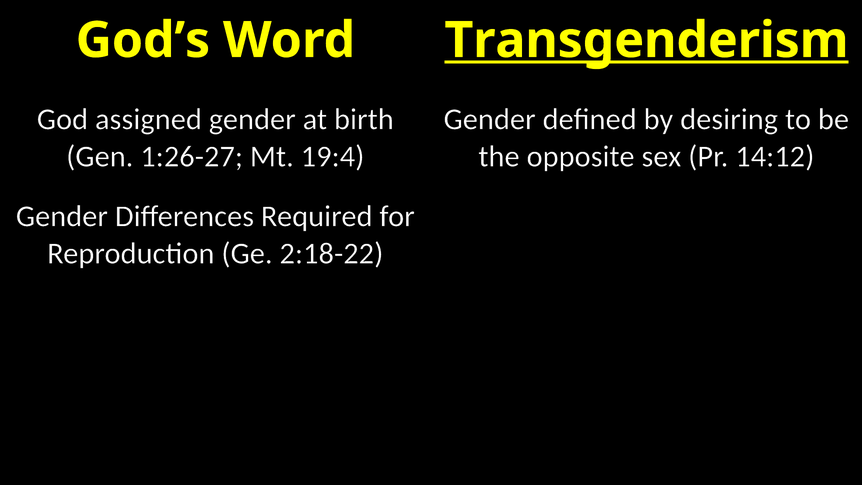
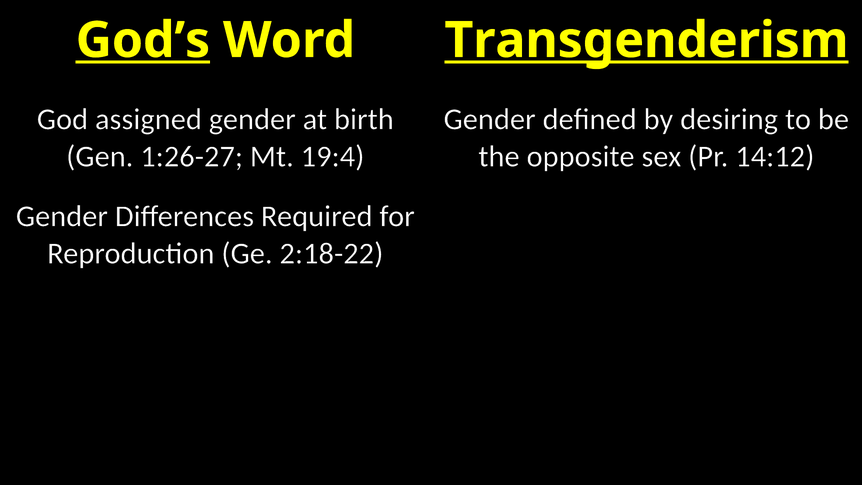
God’s underline: none -> present (143, 40)
